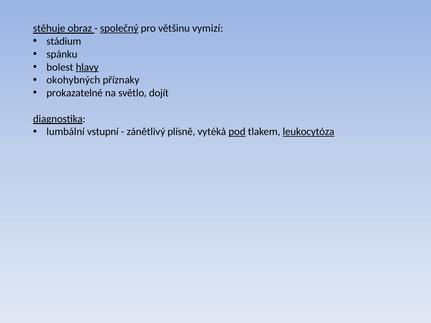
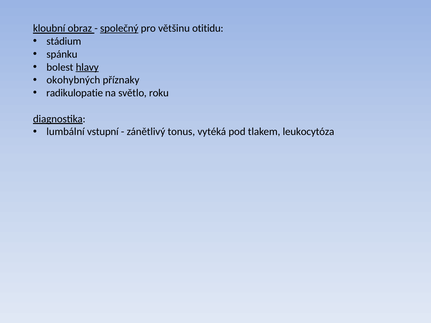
stěhuje: stěhuje -> kloubní (49, 28)
vymizí: vymizí -> otitidu (208, 28)
prokazatelné: prokazatelné -> radikulopatie (75, 93)
dojít: dojít -> roku (159, 93)
plísně: plísně -> tonus (181, 132)
pod underline: present -> none (237, 132)
leukocytóza underline: present -> none (309, 132)
